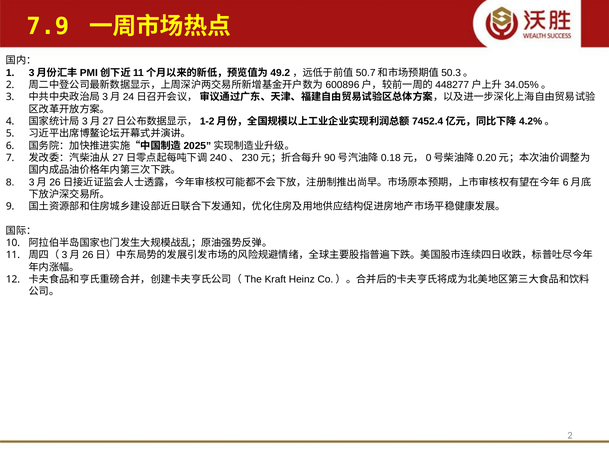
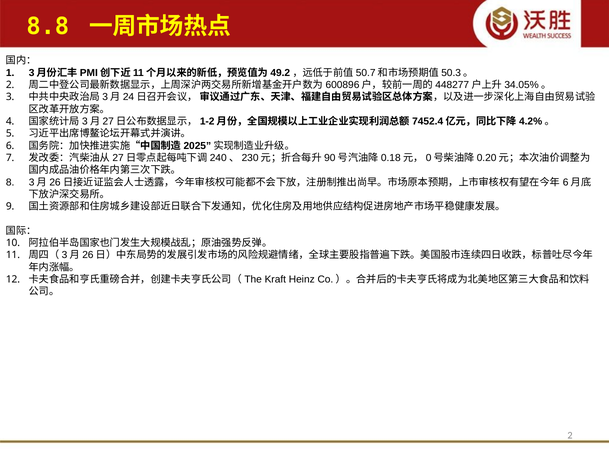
7.9: 7.9 -> 8.8 (48, 27)
